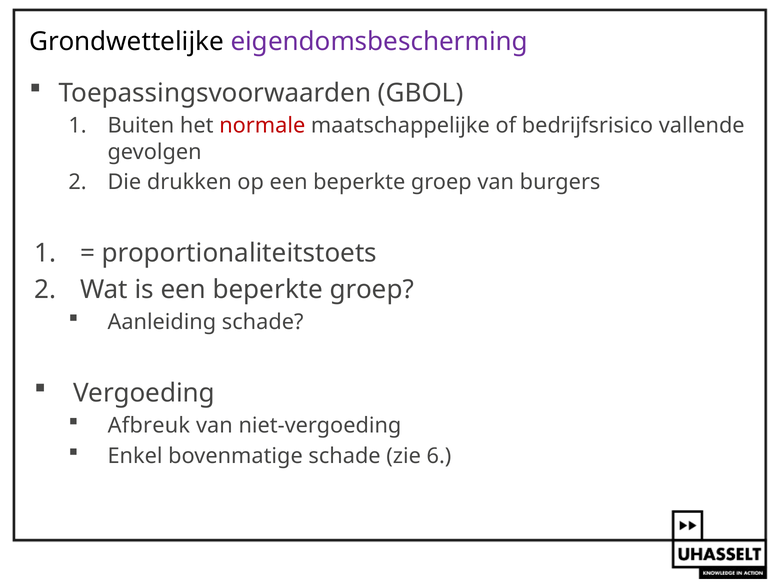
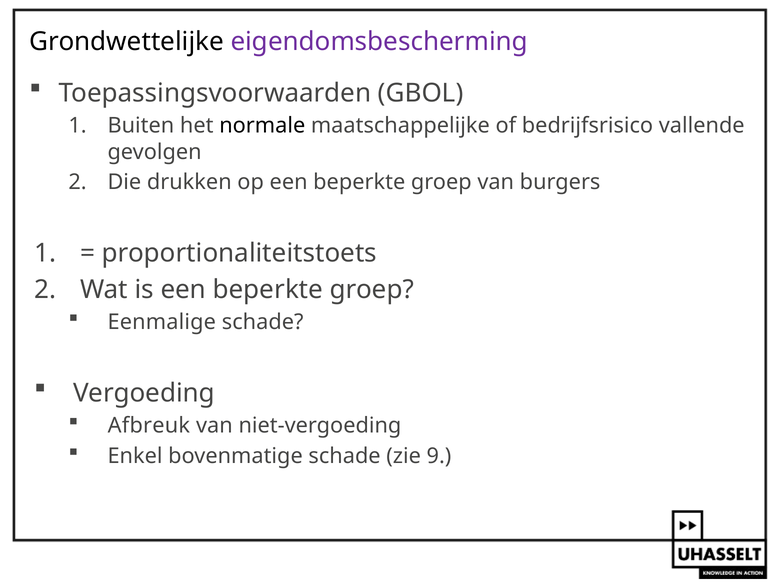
normale colour: red -> black (262, 126)
Aanleiding: Aanleiding -> Eenmalige (162, 322)
6: 6 -> 9 (439, 456)
